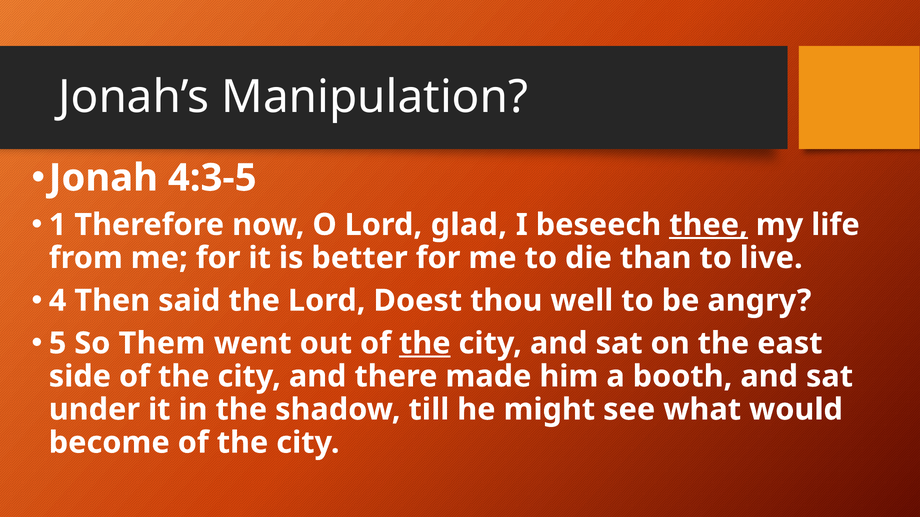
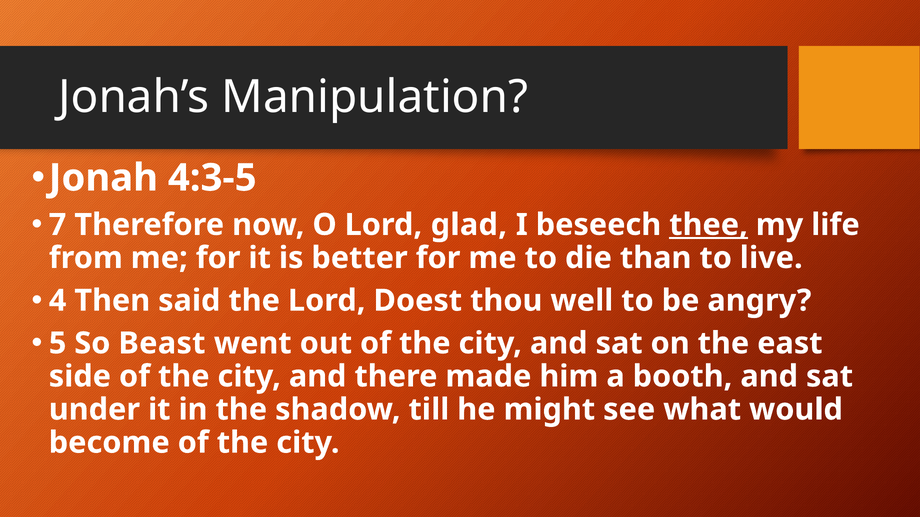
1: 1 -> 7 (58, 225)
Them: Them -> Beast (162, 344)
the underline: present -> none (425, 344)
